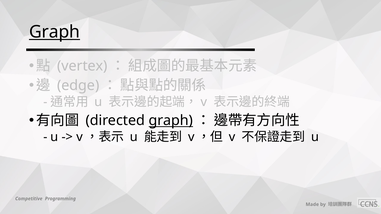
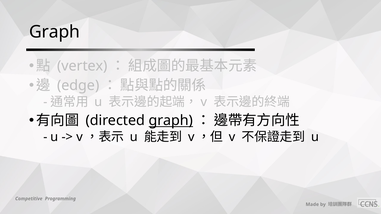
Graph underline: present -> none (55, 32)
